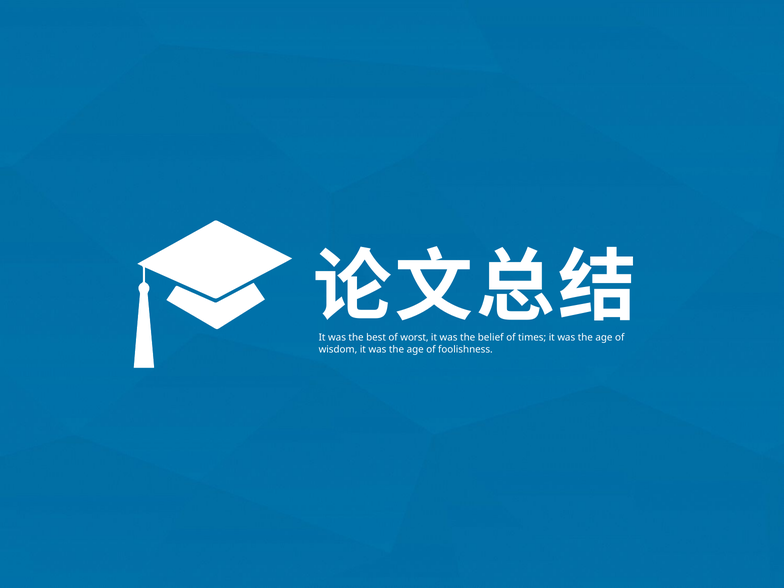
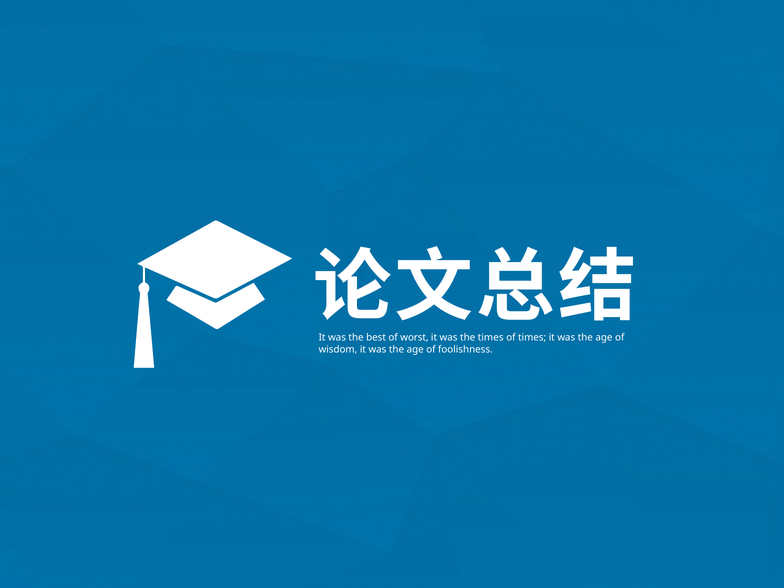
the belief: belief -> times (491, 338)
